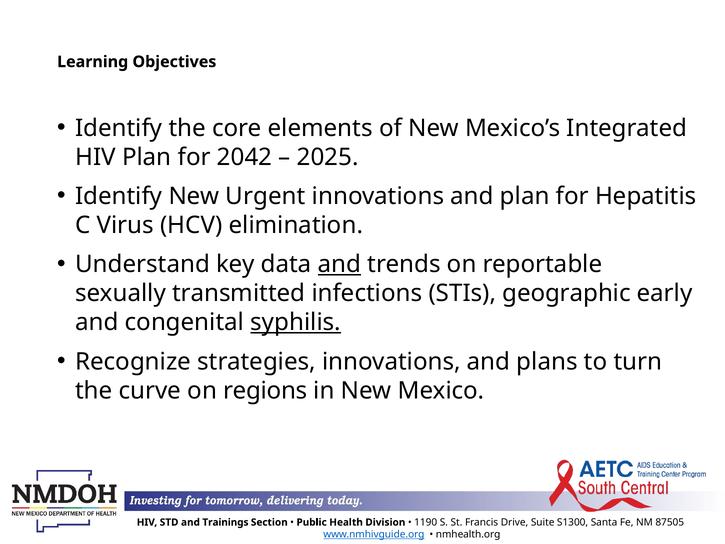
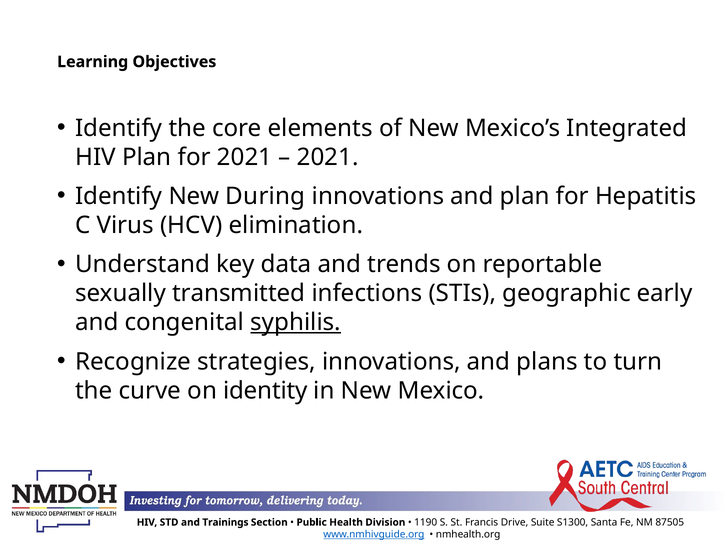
for 2042: 2042 -> 2021 (245, 157)
2025: 2025 -> 2021 (328, 157)
Urgent: Urgent -> During (265, 196)
and underline: present -> none (339, 264)
regions: regions -> identity (265, 390)
